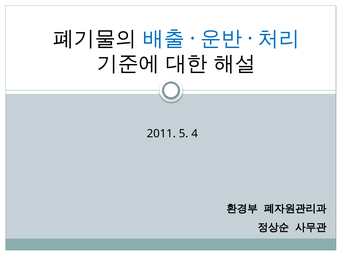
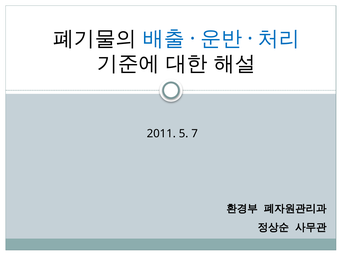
4: 4 -> 7 (195, 134)
